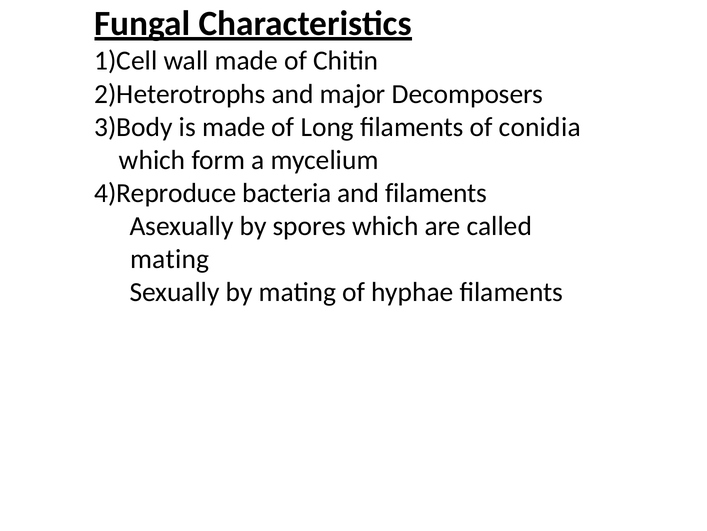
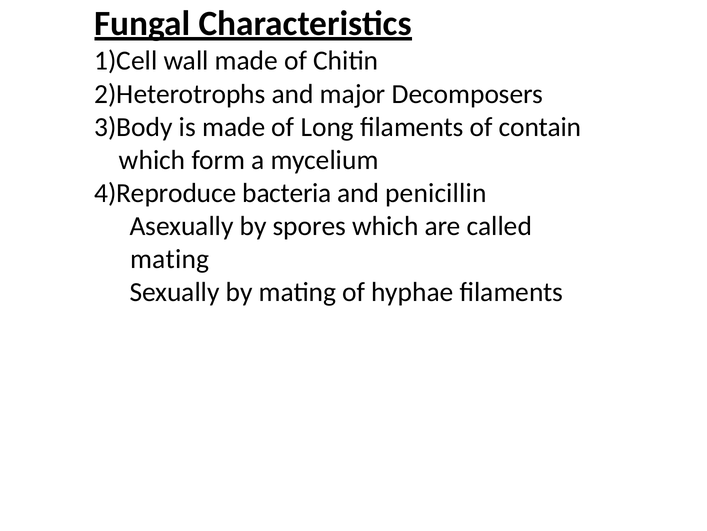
conidia: conidia -> contain (540, 127)
and filaments: filaments -> penicillin (436, 193)
